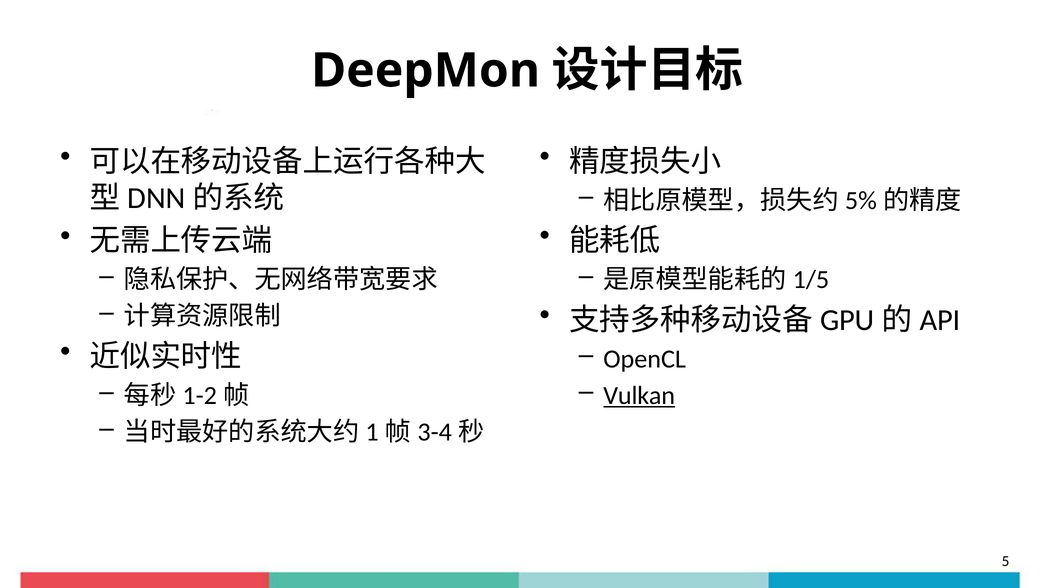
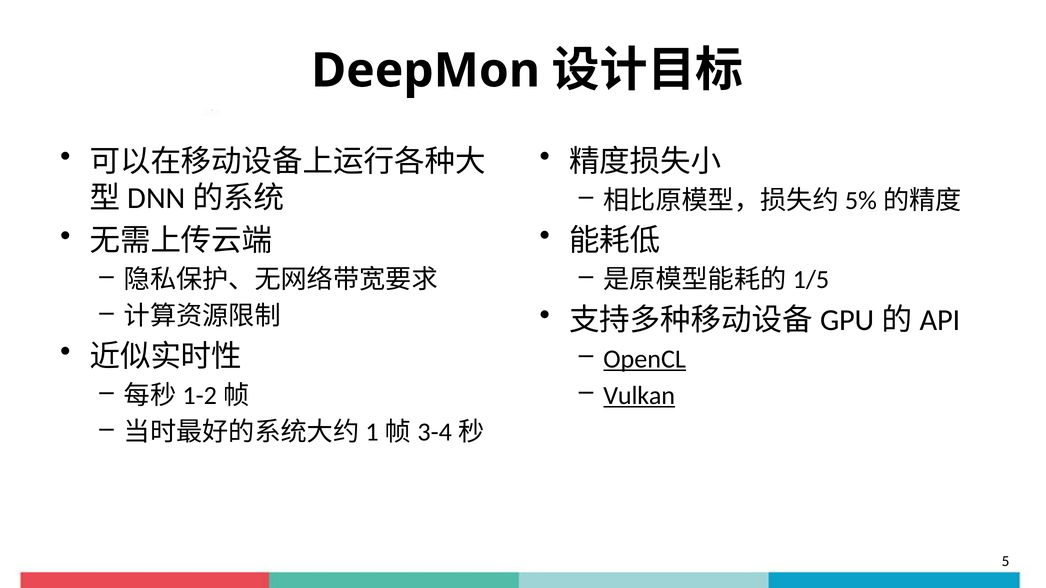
OpenCL underline: none -> present (645, 359)
